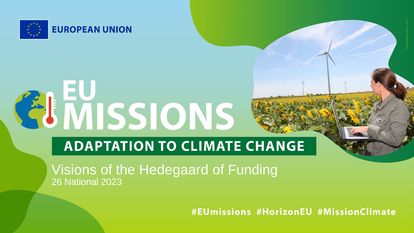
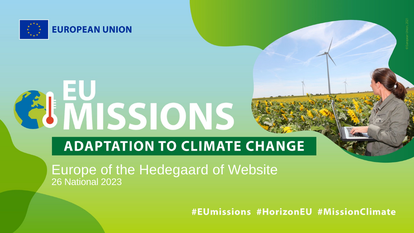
Visions: Visions -> Europe (74, 170)
Funding: Funding -> Website (253, 170)
